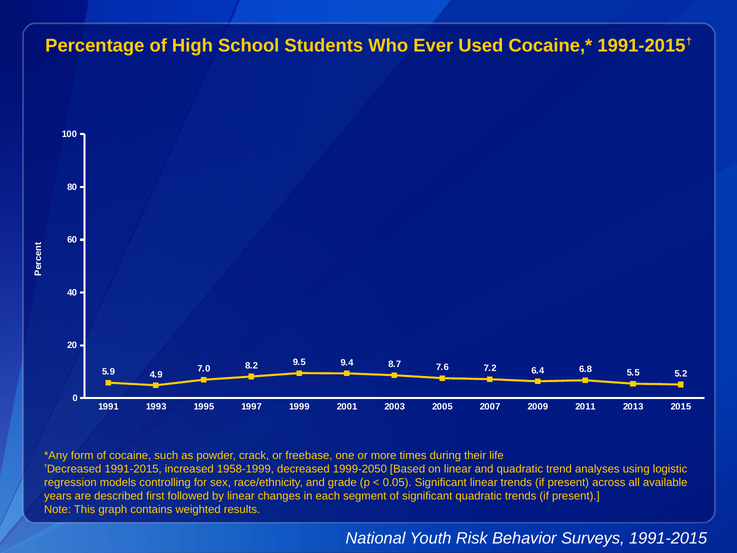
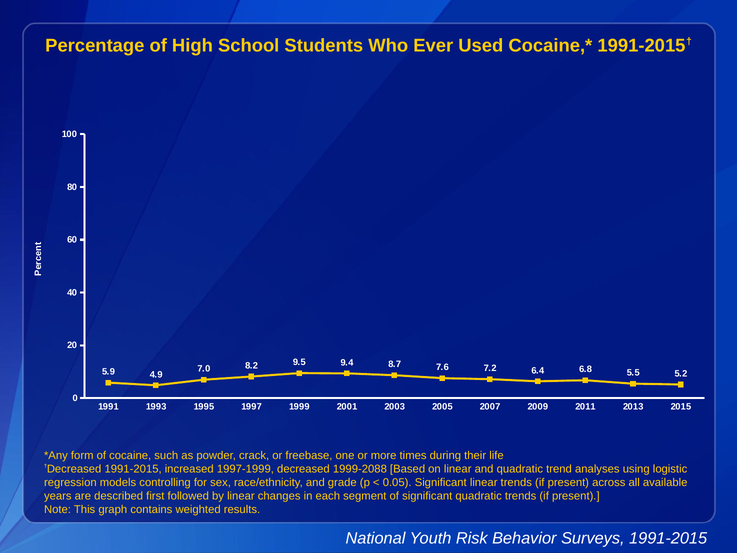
1958-1999: 1958-1999 -> 1997-1999 (245, 469)
1999-2050: 1999-2050 -> 1999-2088 (360, 469)
